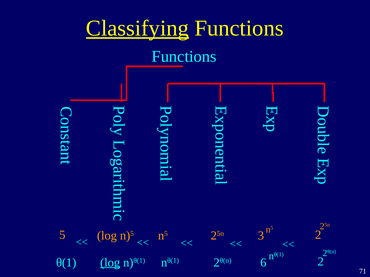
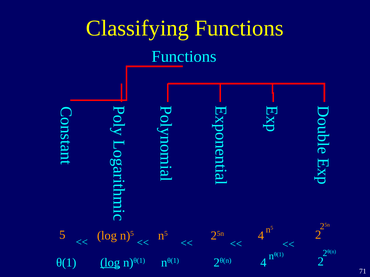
Classifying underline: present -> none (137, 28)
5 3: 3 -> 4 (261, 236)
θ(1 6: 6 -> 4 (263, 263)
